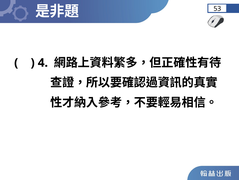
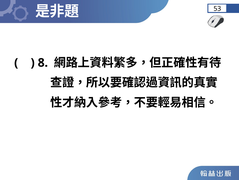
4: 4 -> 8 (43, 62)
